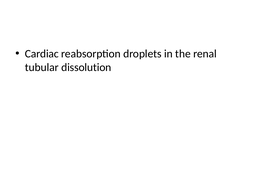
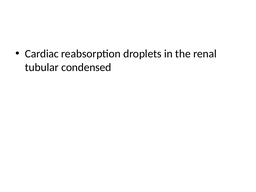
dissolution: dissolution -> condensed (86, 67)
